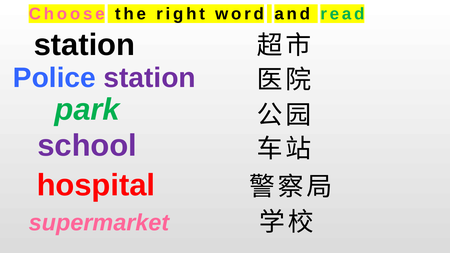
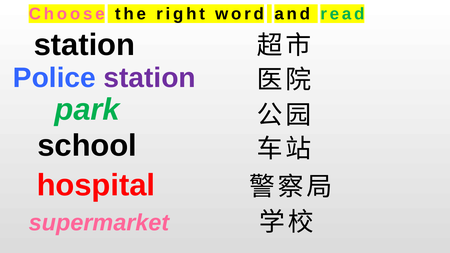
school colour: purple -> black (87, 146)
